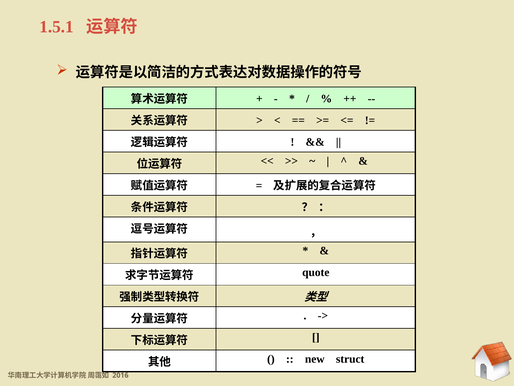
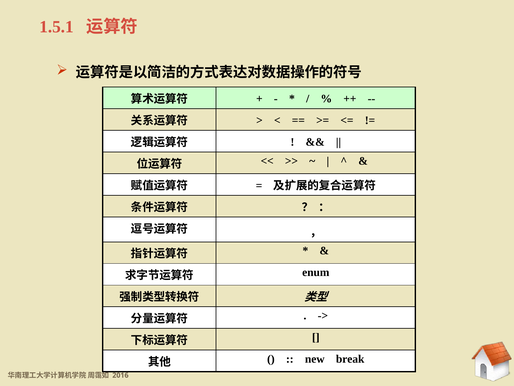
quote: quote -> enum (316, 272)
struct: struct -> break (350, 359)
